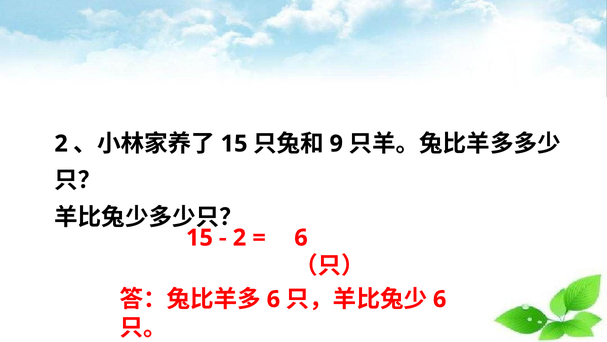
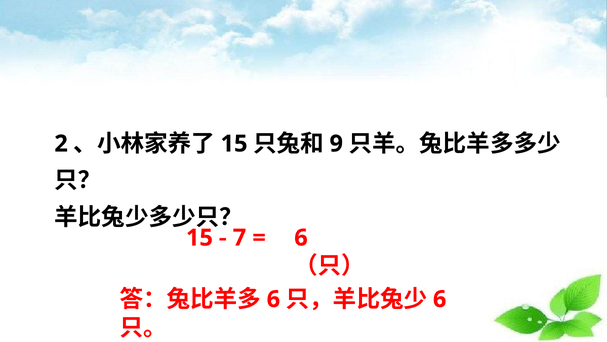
2: 2 -> 7 (239, 237)
